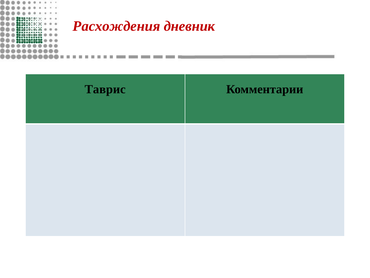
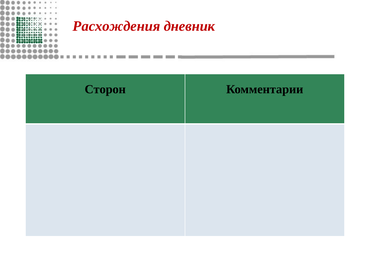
Таврис: Таврис -> Сторон (105, 89)
